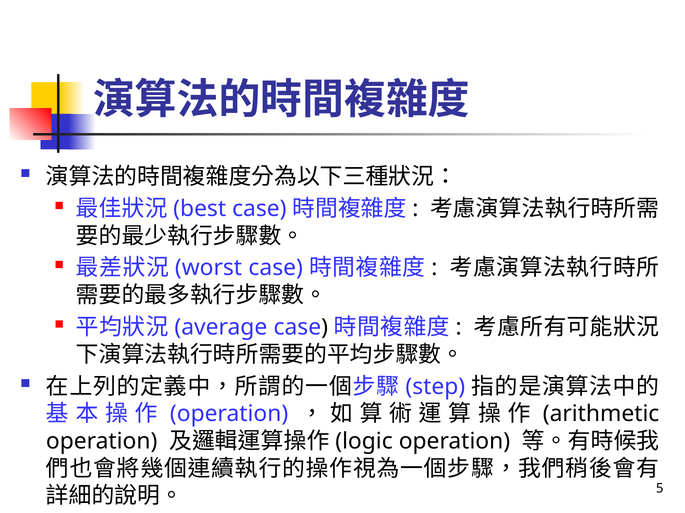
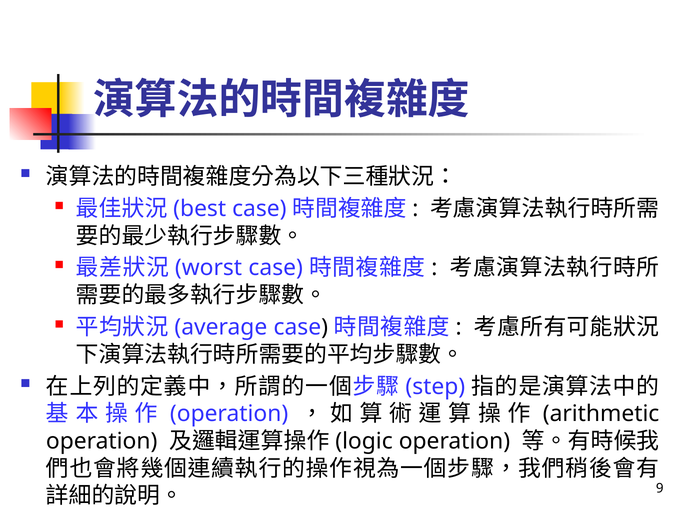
5: 5 -> 9 (660, 489)
